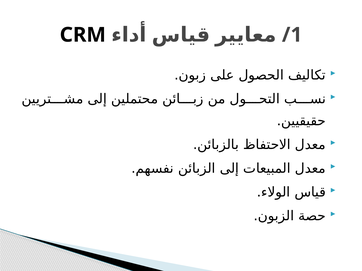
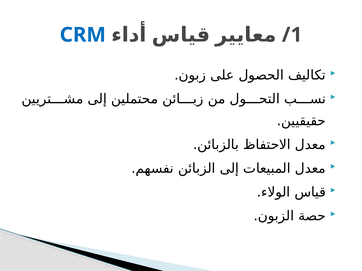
CRM colour: black -> blue (83, 35)
